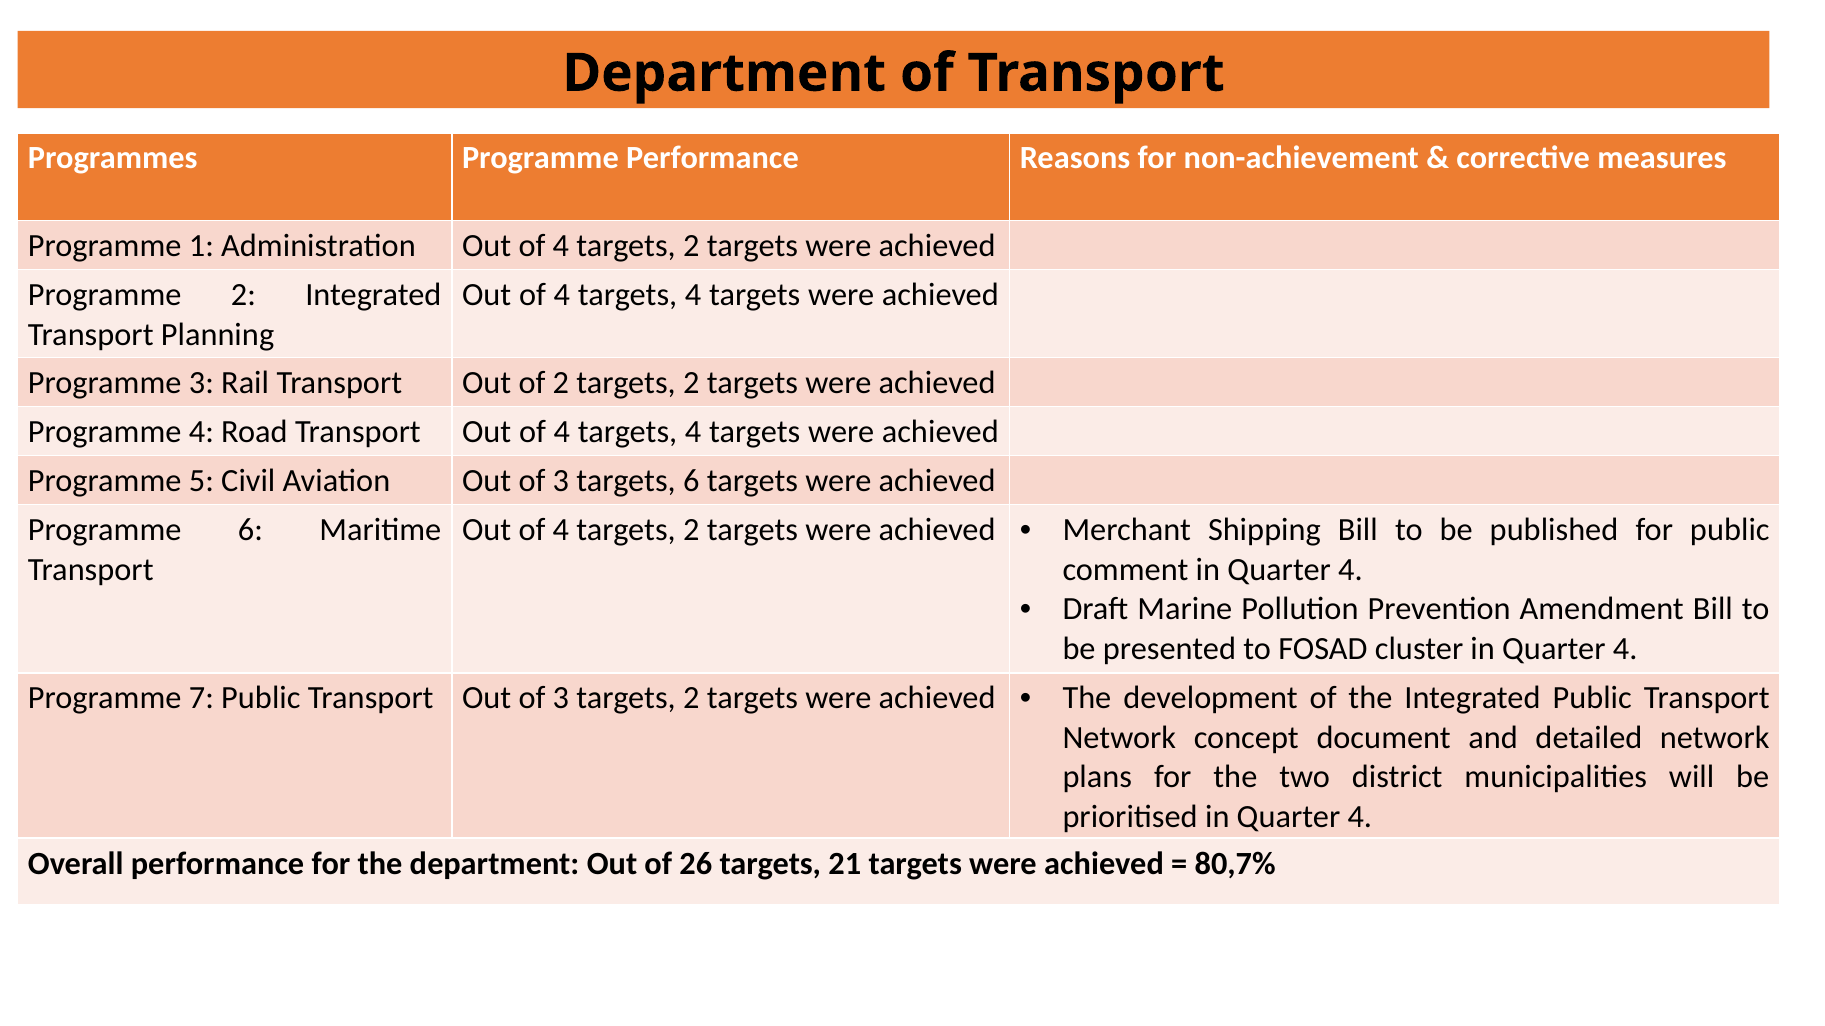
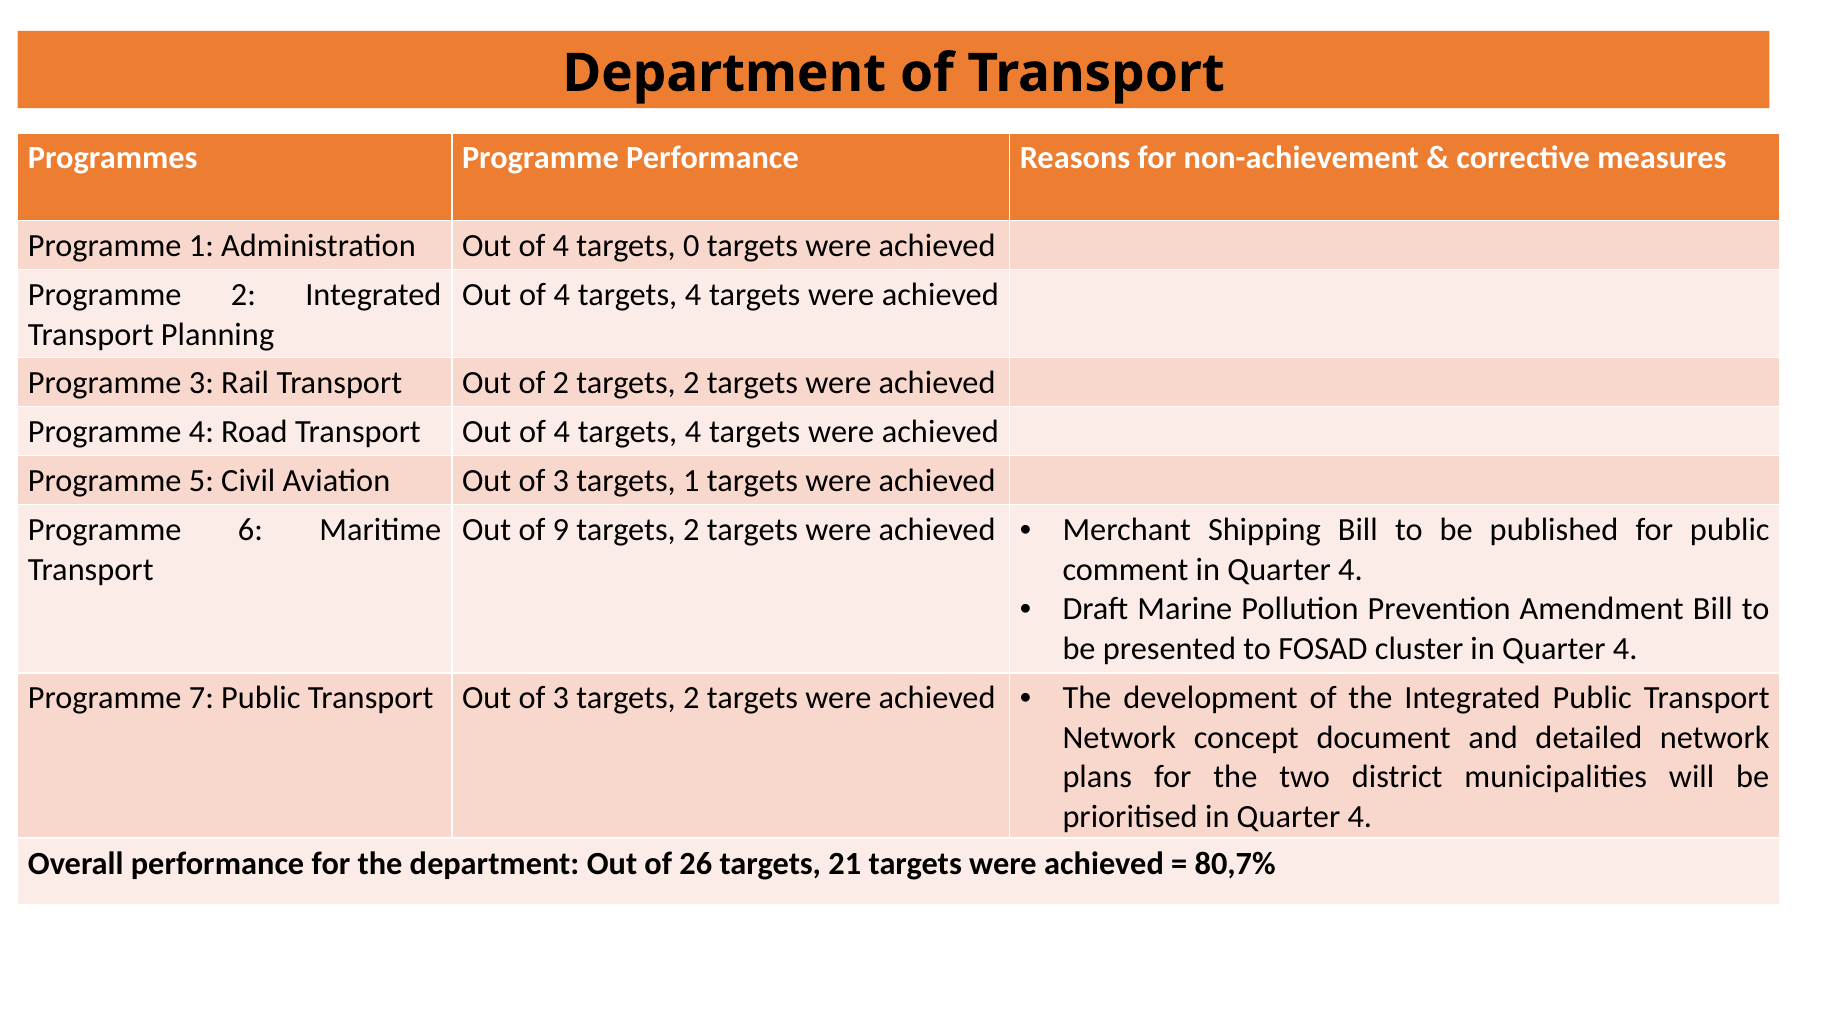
2: 2 -> 0 (691, 246)
targets 6: 6 -> 1 (691, 481)
4: 4 -> 9 (561, 530)
